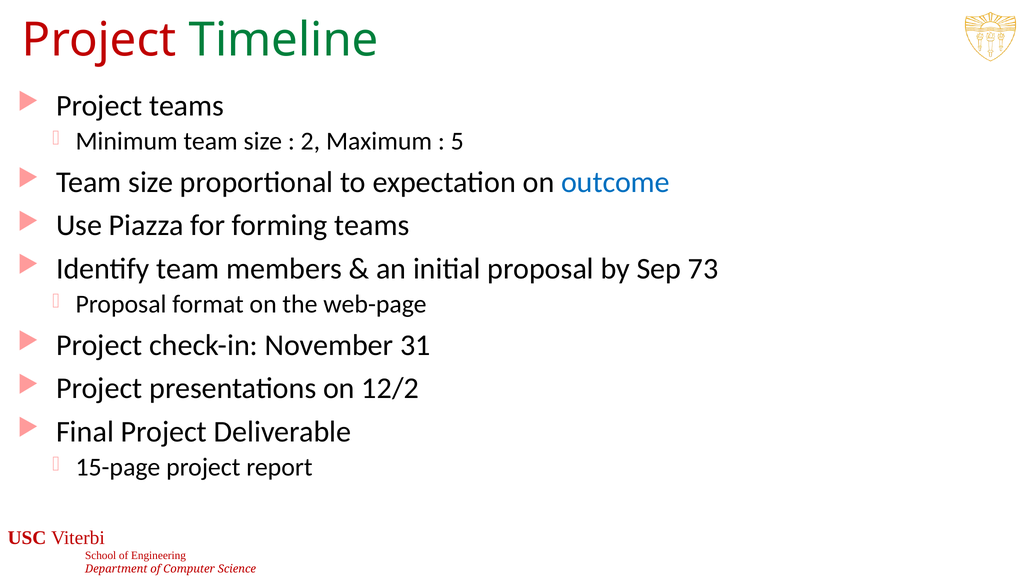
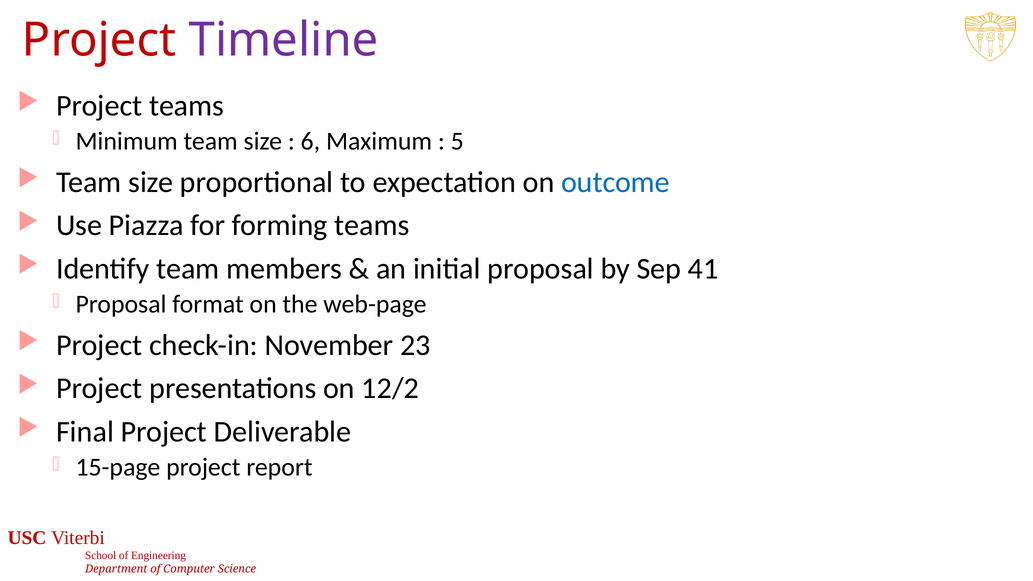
Timeline colour: green -> purple (284, 40)
2: 2 -> 6 (310, 141)
73: 73 -> 41 (703, 269)
31: 31 -> 23 (415, 345)
